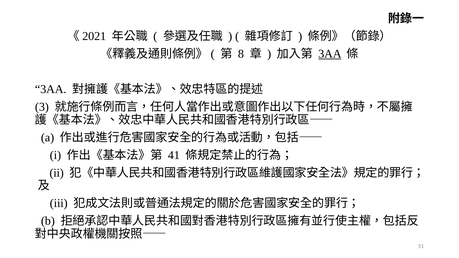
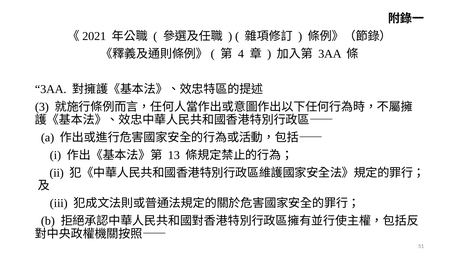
8: 8 -> 4 (241, 54)
3AA underline: present -> none (330, 54)
41: 41 -> 13 (174, 155)
